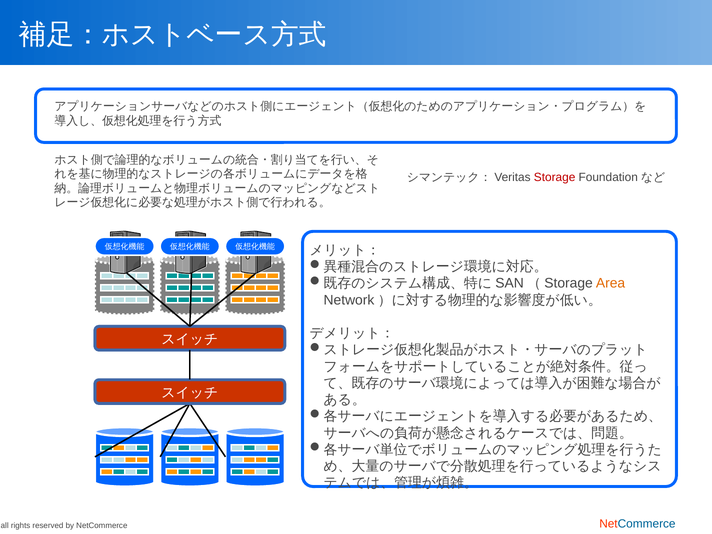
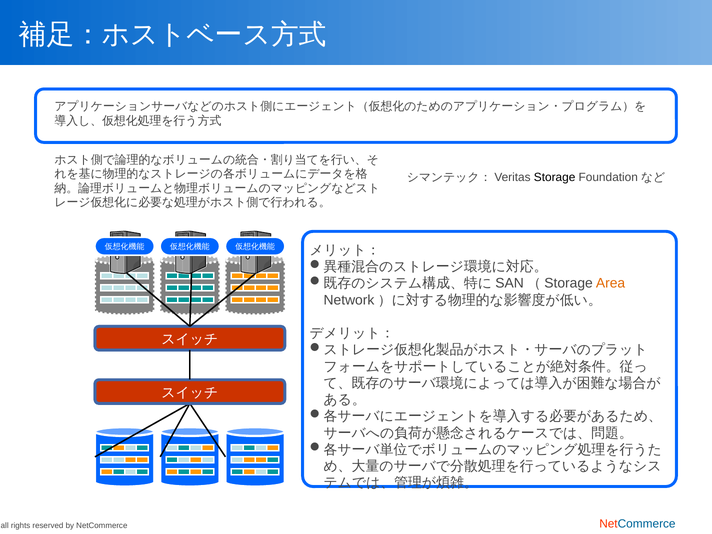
Storage colour: red -> black (555, 178)
